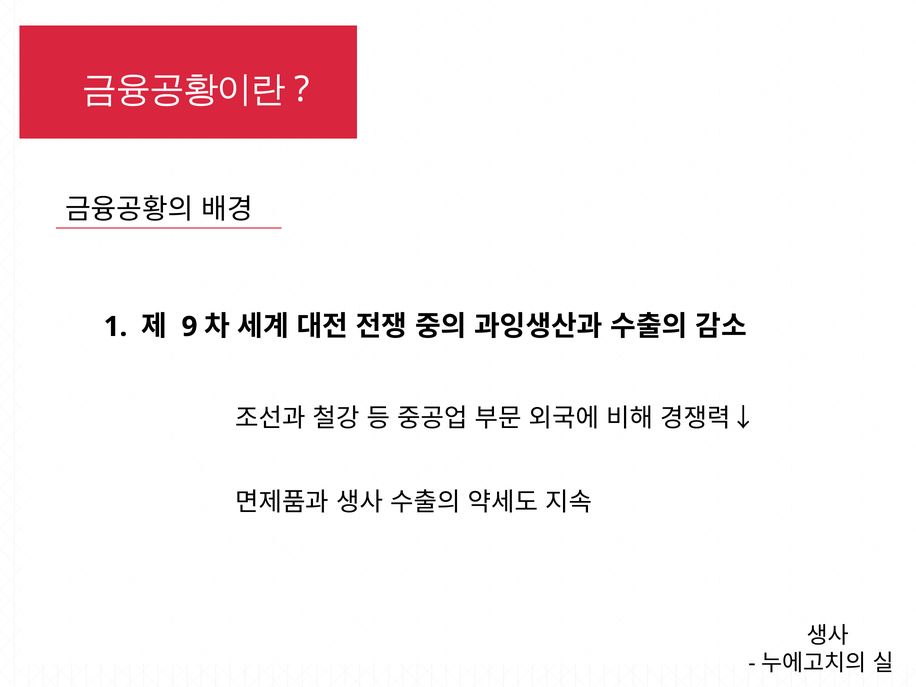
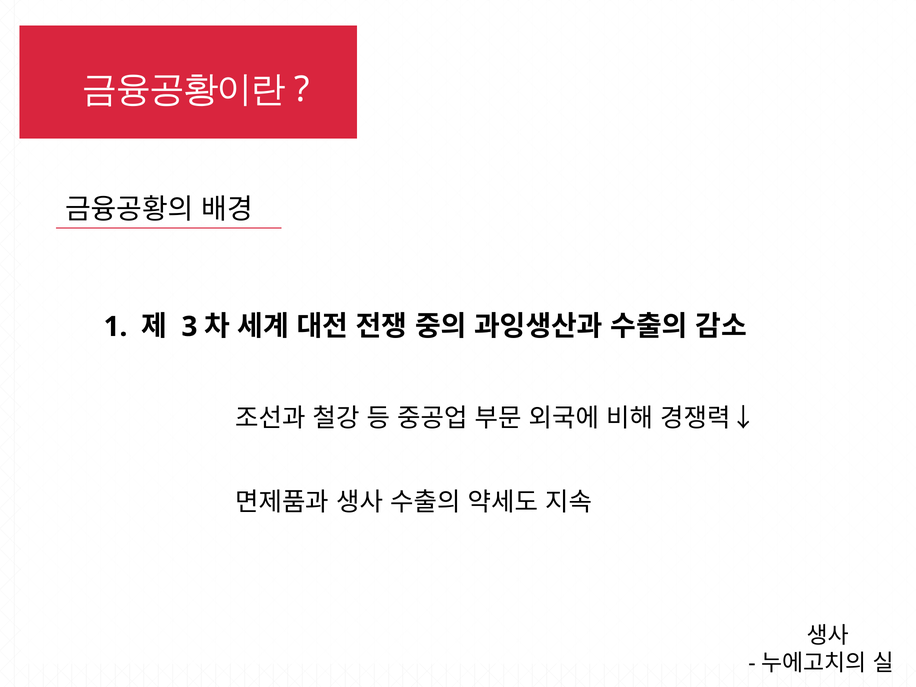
9: 9 -> 3 (189, 327)
